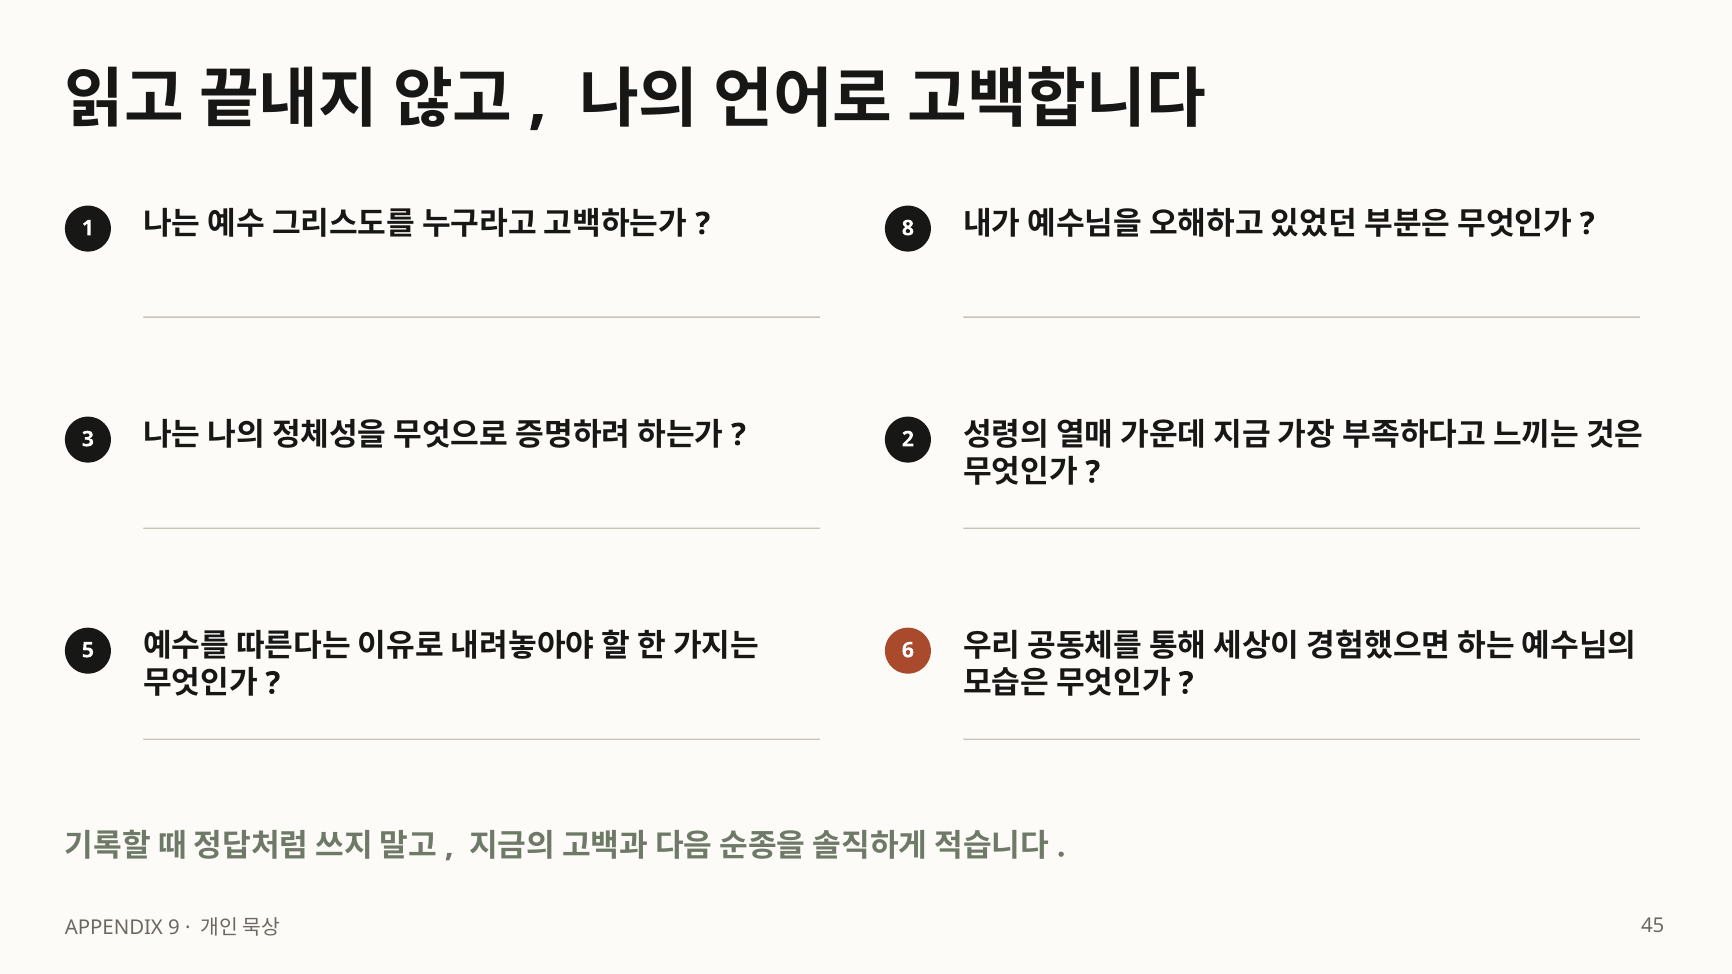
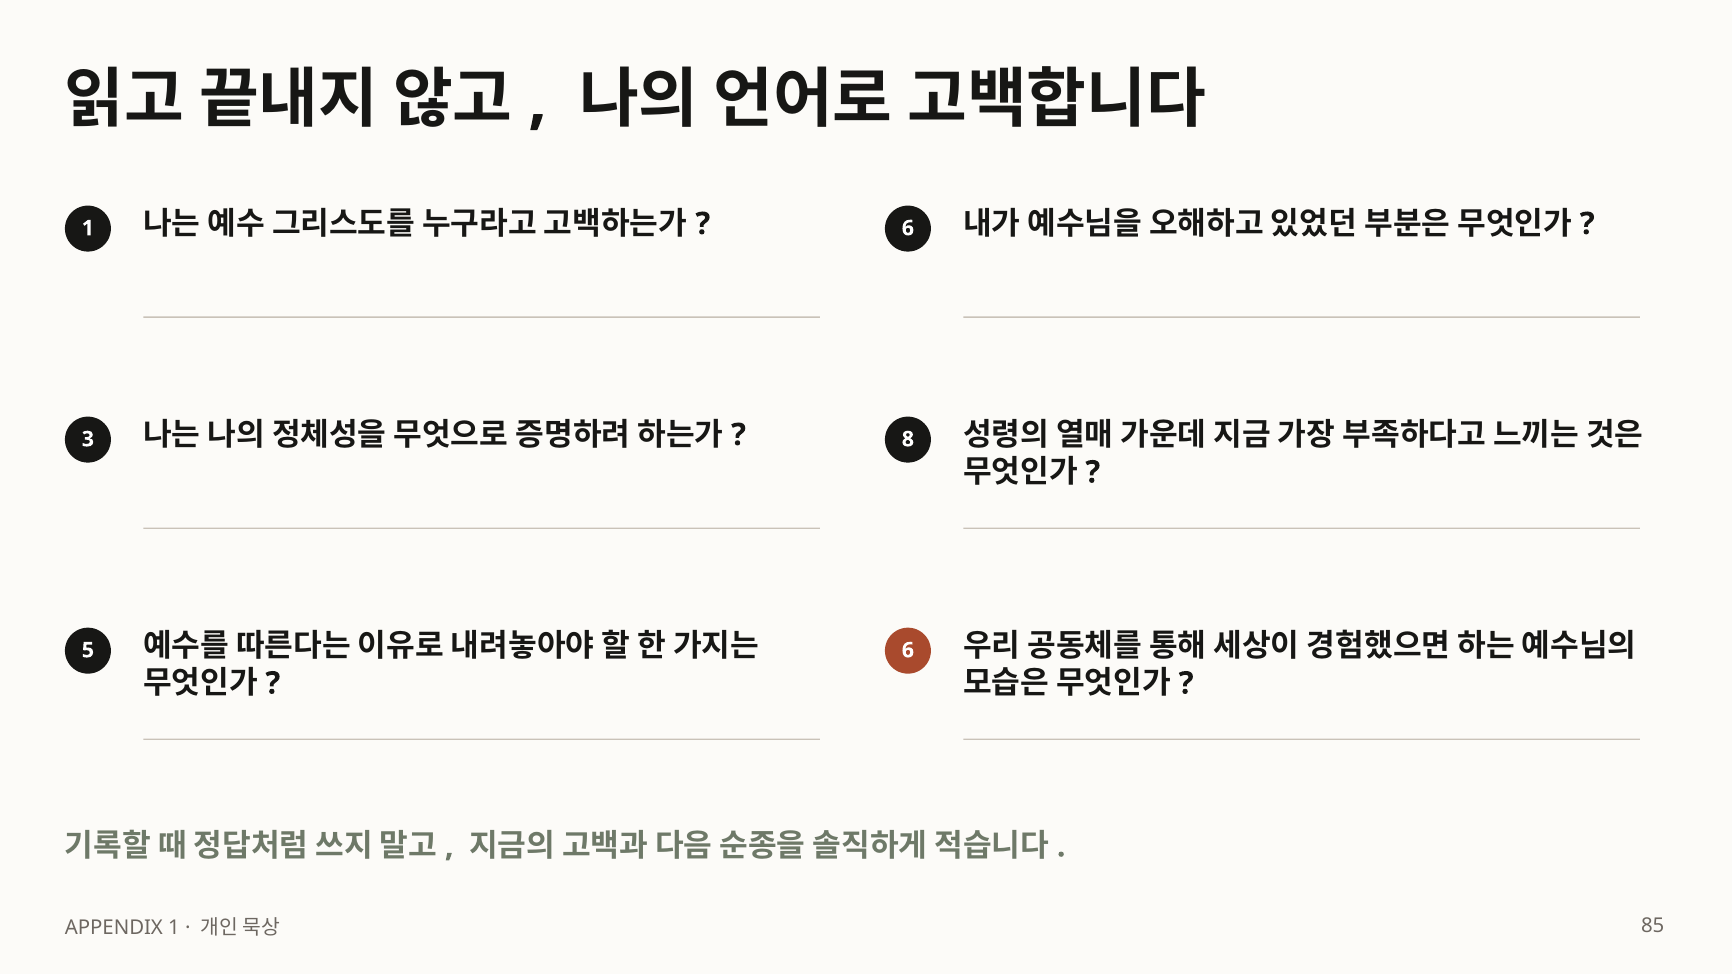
8: 8 -> 6 (908, 228)
2: 2 -> 8 (908, 439)
APPENDIX 9: 9 -> 1 (174, 928)
45: 45 -> 85 (1653, 926)
